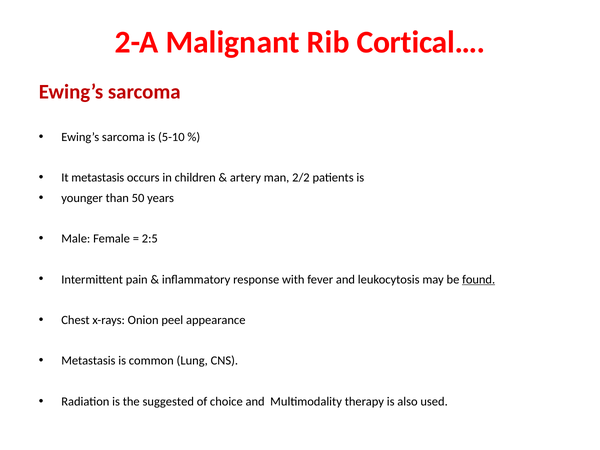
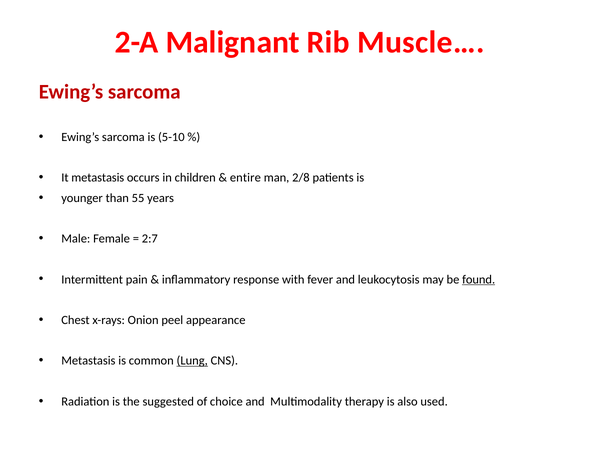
Cortical…: Cortical… -> Muscle… (421, 42)
artery: artery -> entire (245, 178)
2/2: 2/2 -> 2/8 (301, 178)
50: 50 -> 55 (138, 198)
2:5: 2:5 -> 2:7 (150, 239)
Lung underline: none -> present (192, 361)
